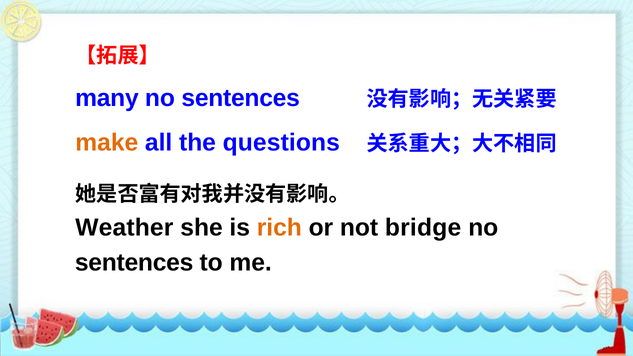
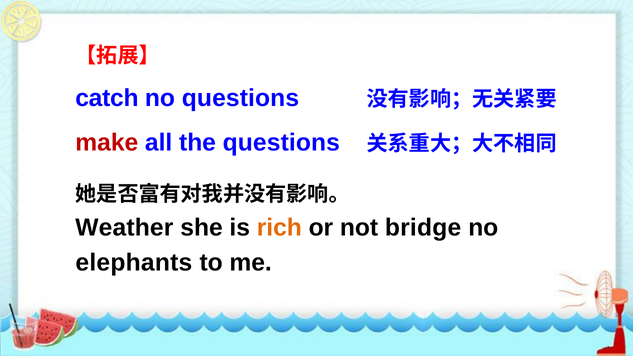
many: many -> catch (107, 98)
sentences: sentences -> questions (240, 98)
make colour: orange -> red (107, 143)
sentences: sentences -> elephants (134, 263)
